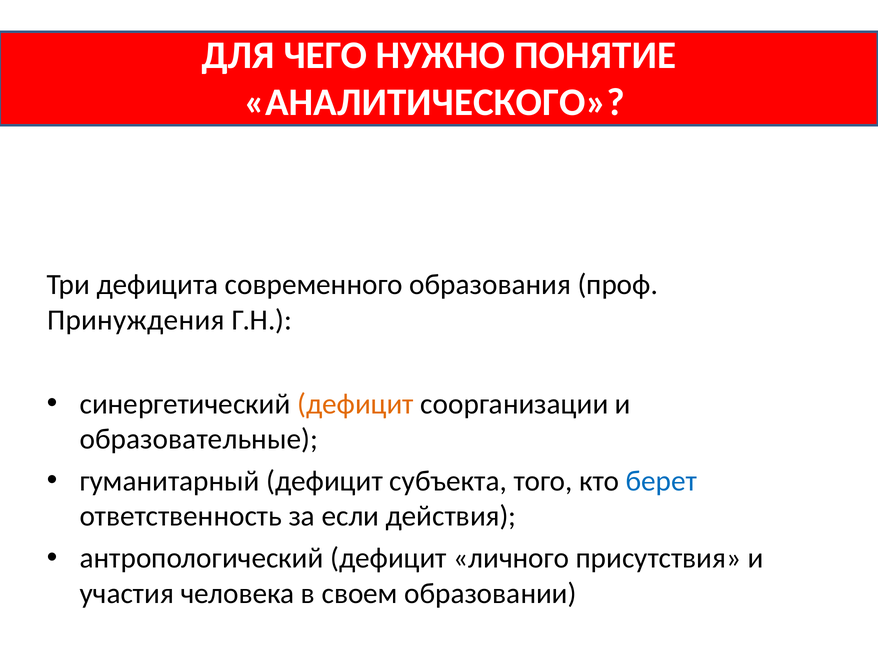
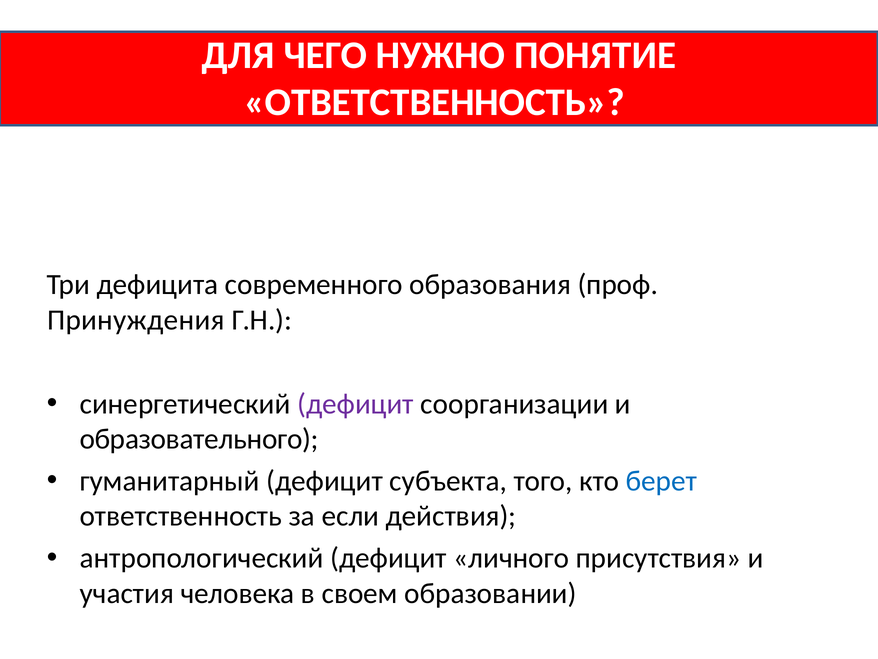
АНАЛИТИЧЕСКОГО: АНАЛИТИЧЕСКОГО -> ОТВЕТСТВЕННОСТЬ (435, 102)
дефицит colour: orange -> purple (356, 404)
образовательные: образовательные -> образовательного (199, 439)
